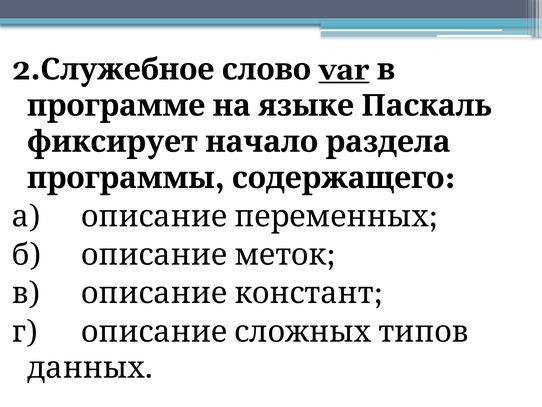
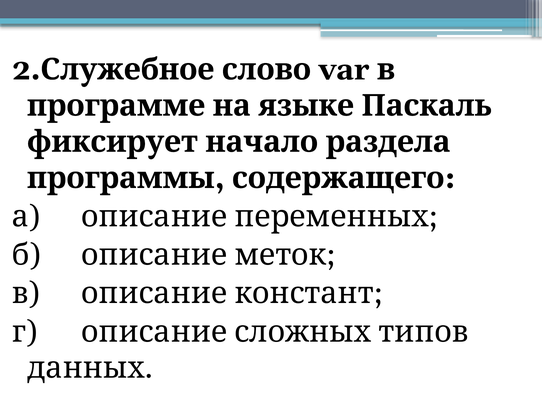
var underline: present -> none (344, 69)
